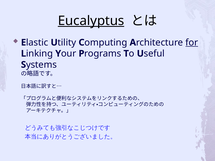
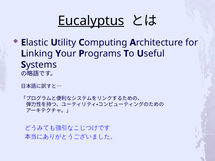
for underline: present -> none (192, 43)
